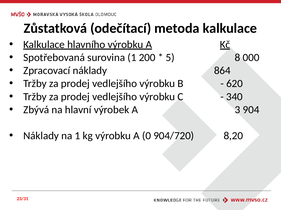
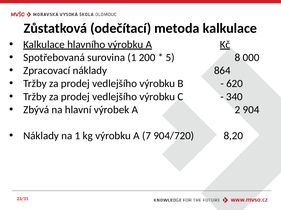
3: 3 -> 2 (238, 110)
0: 0 -> 7 (147, 136)
